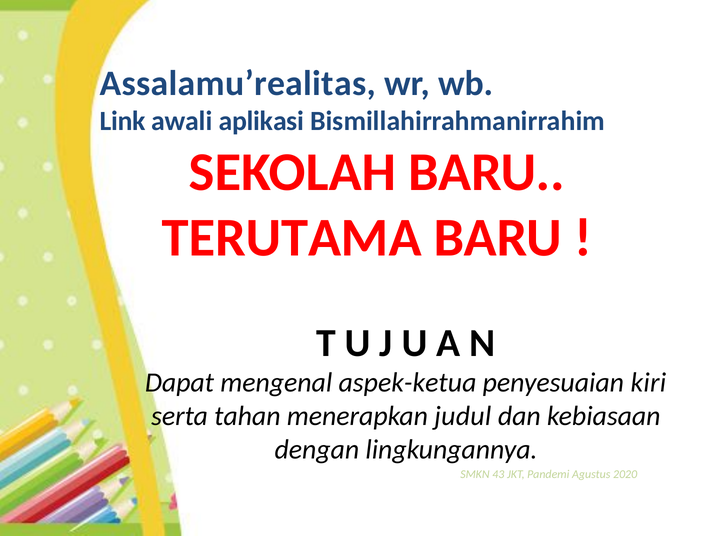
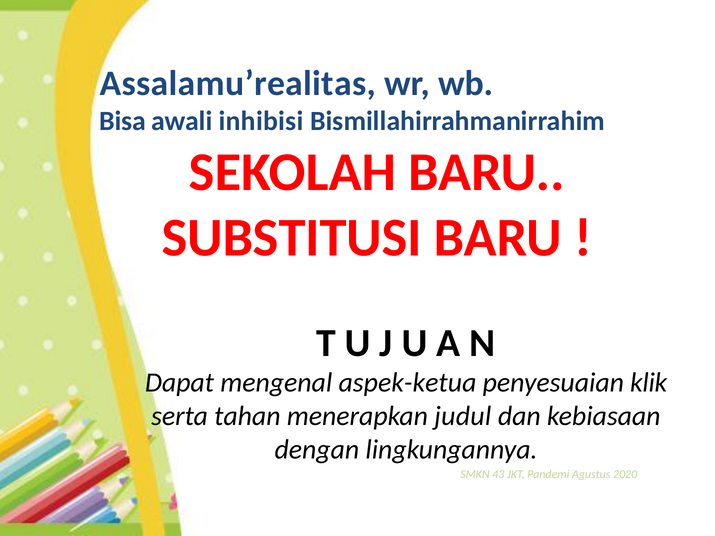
Link: Link -> Bisa (123, 121)
aplikasi: aplikasi -> inhibisi (261, 121)
TERUTAMA: TERUTAMA -> SUBSTITUSI (292, 238)
kiri: kiri -> klik (649, 383)
